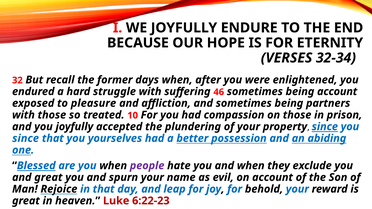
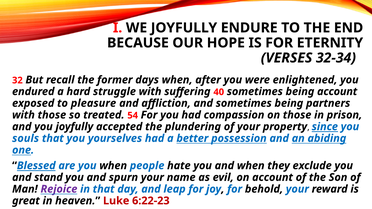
46: 46 -> 40 (219, 92)
10: 10 -> 54 (133, 116)
since: since -> souls (26, 138)
people colour: purple -> blue (147, 166)
and great: great -> stand (48, 178)
Rejoice colour: black -> purple (59, 189)
